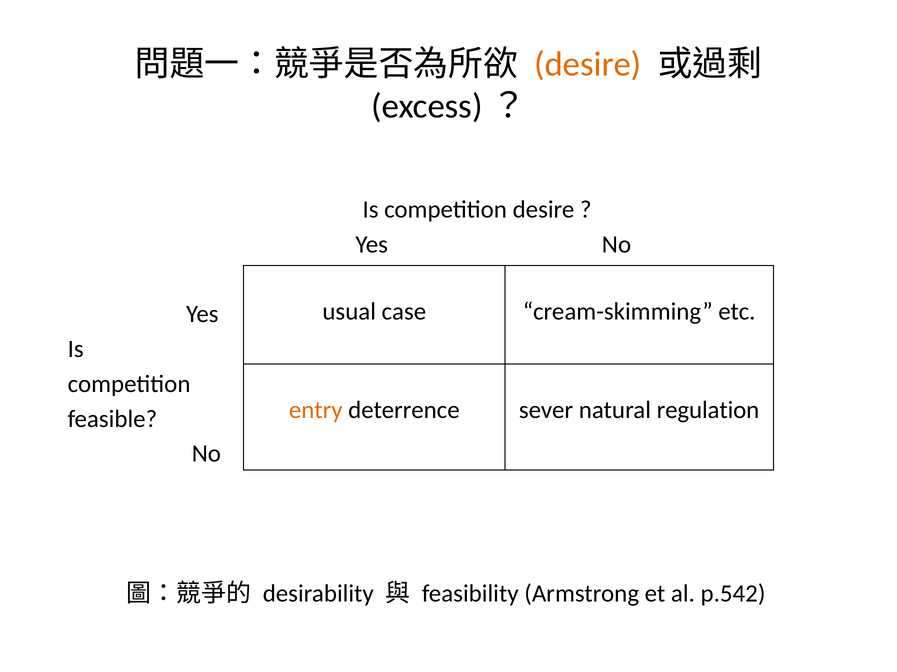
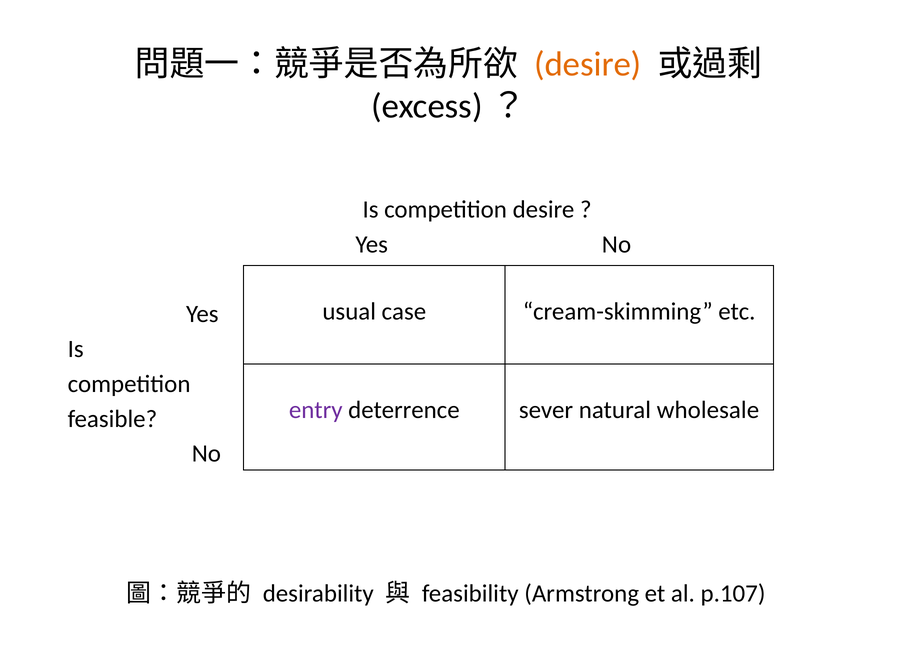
entry colour: orange -> purple (316, 411)
regulation: regulation -> wholesale (708, 411)
p.542: p.542 -> p.107 (733, 594)
